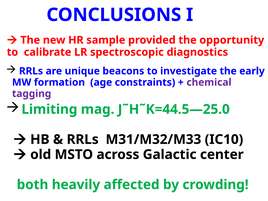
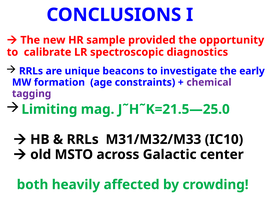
J˜H˜K=44.5—25.0: J˜H˜K=44.5—25.0 -> J˜H˜K=21.5—25.0 (174, 109)
